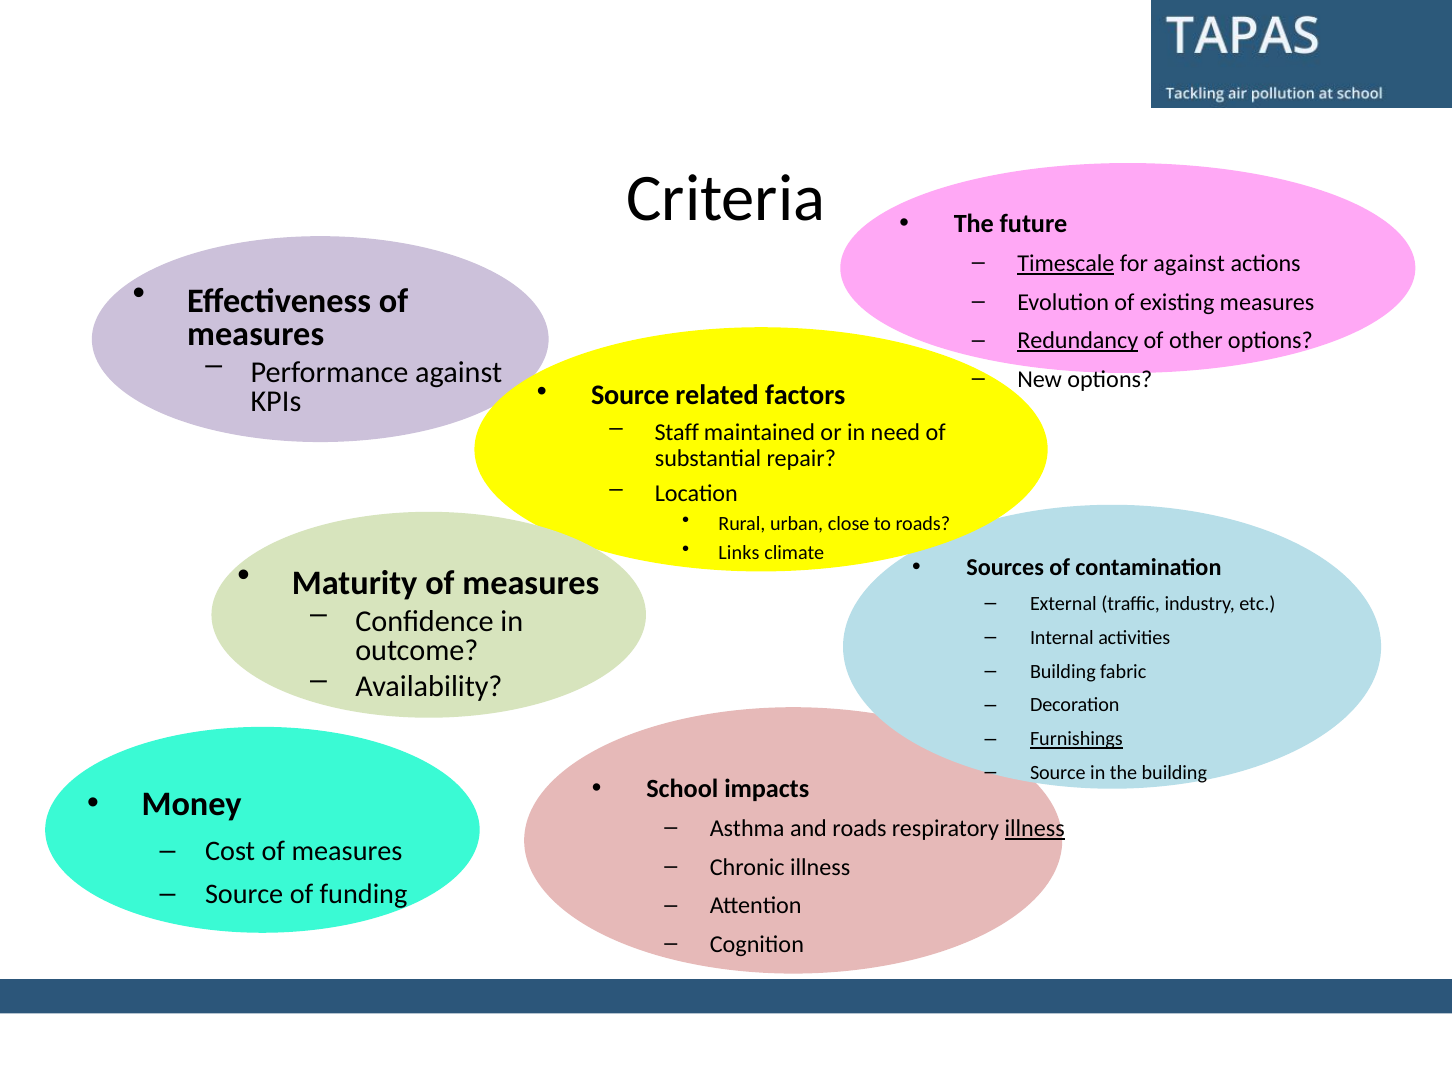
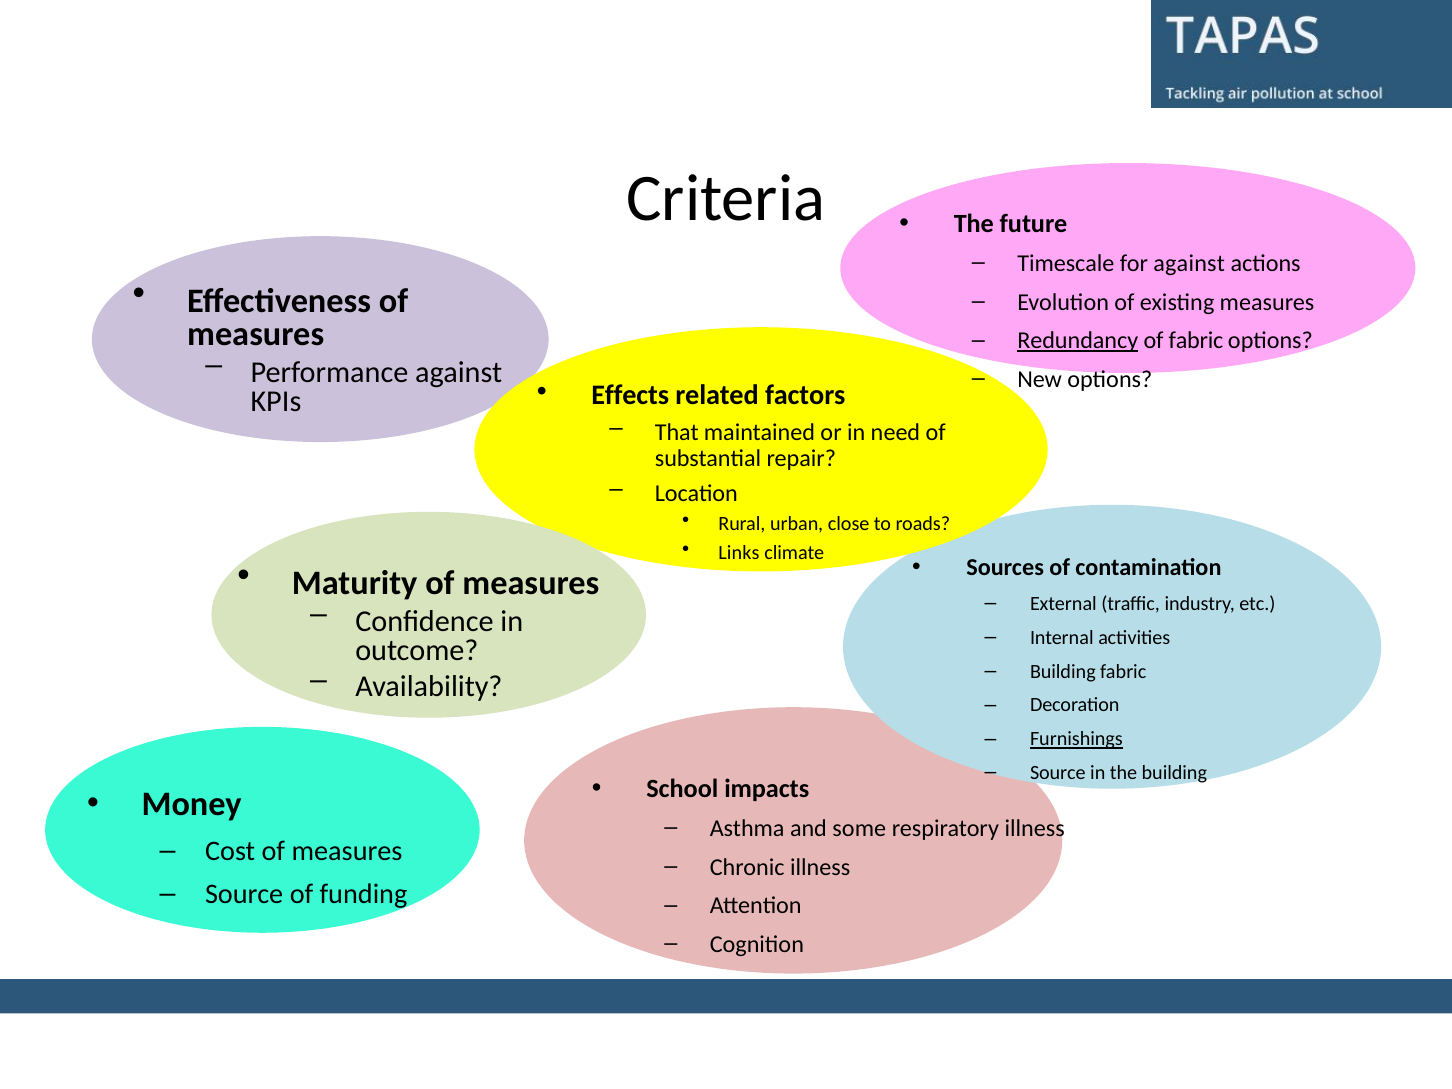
Timescale underline: present -> none (1066, 263)
of other: other -> fabric (1196, 341)
Source: Source -> Effects (630, 396)
Staff: Staff -> That (677, 432)
and roads: roads -> some (859, 828)
illness underline: present -> none (1035, 828)
